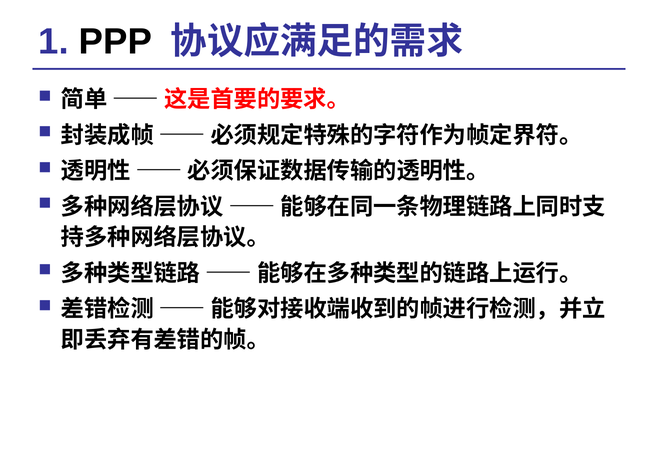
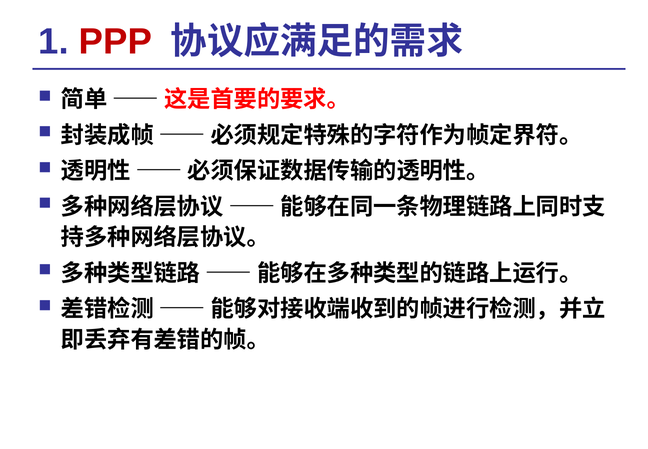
PPP colour: black -> red (115, 42)
